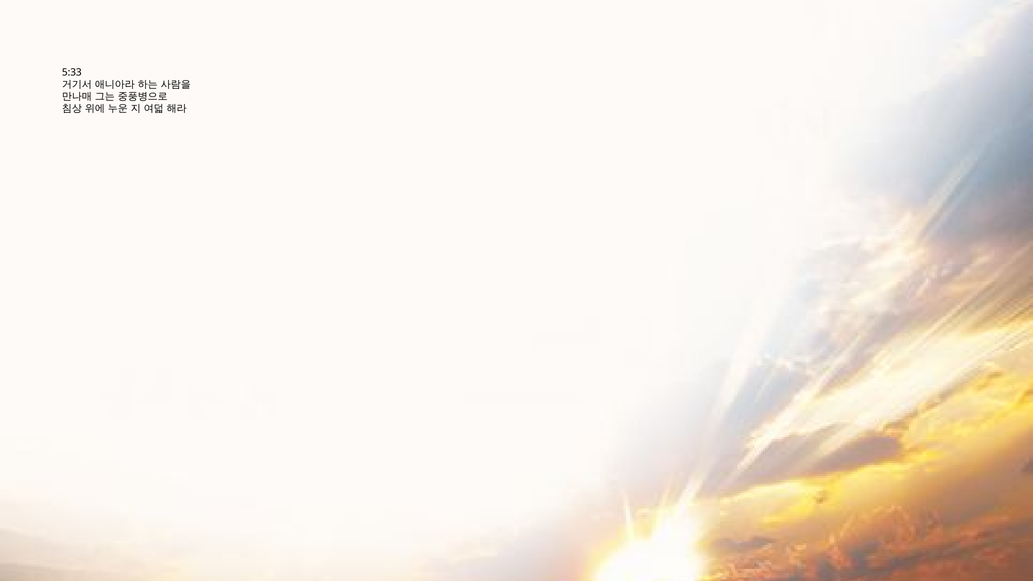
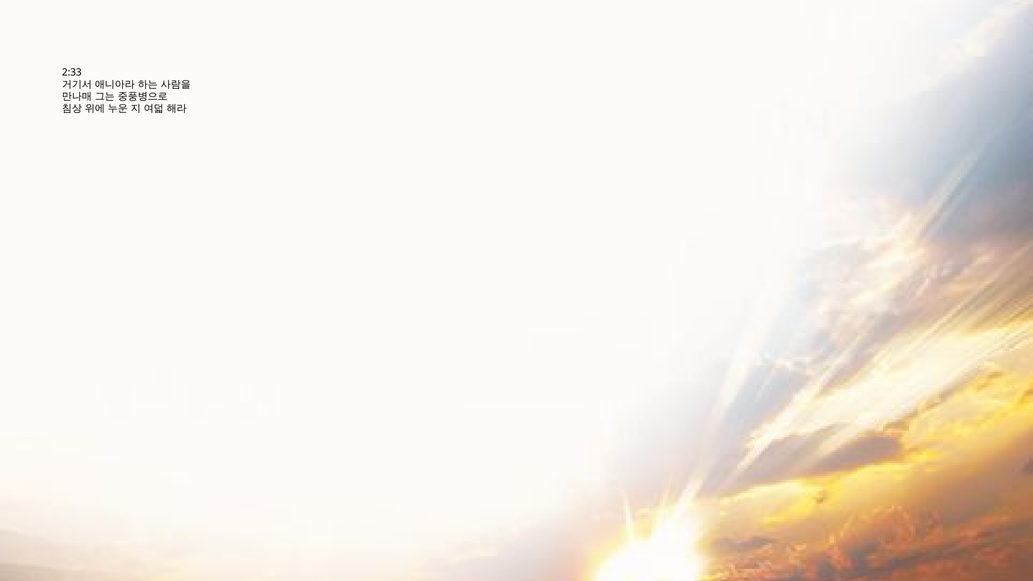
5:33: 5:33 -> 2:33 (72, 72)
